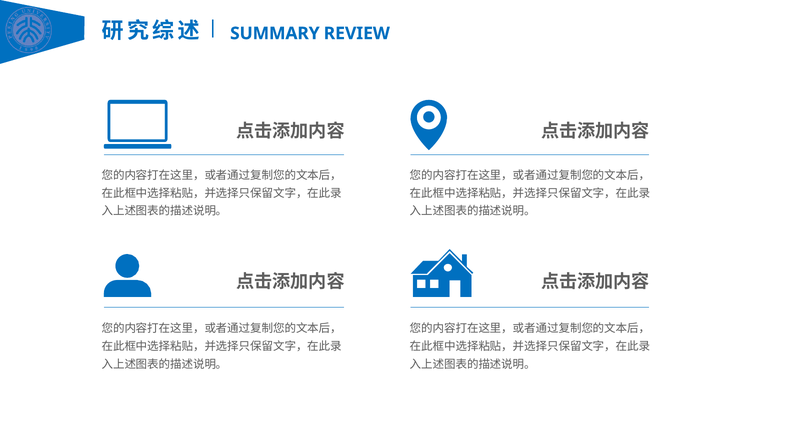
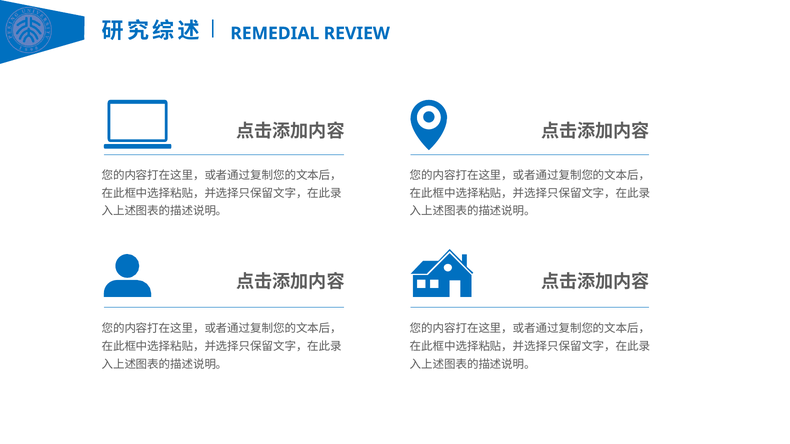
SUMMARY: SUMMARY -> REMEDIAL (275, 33)
